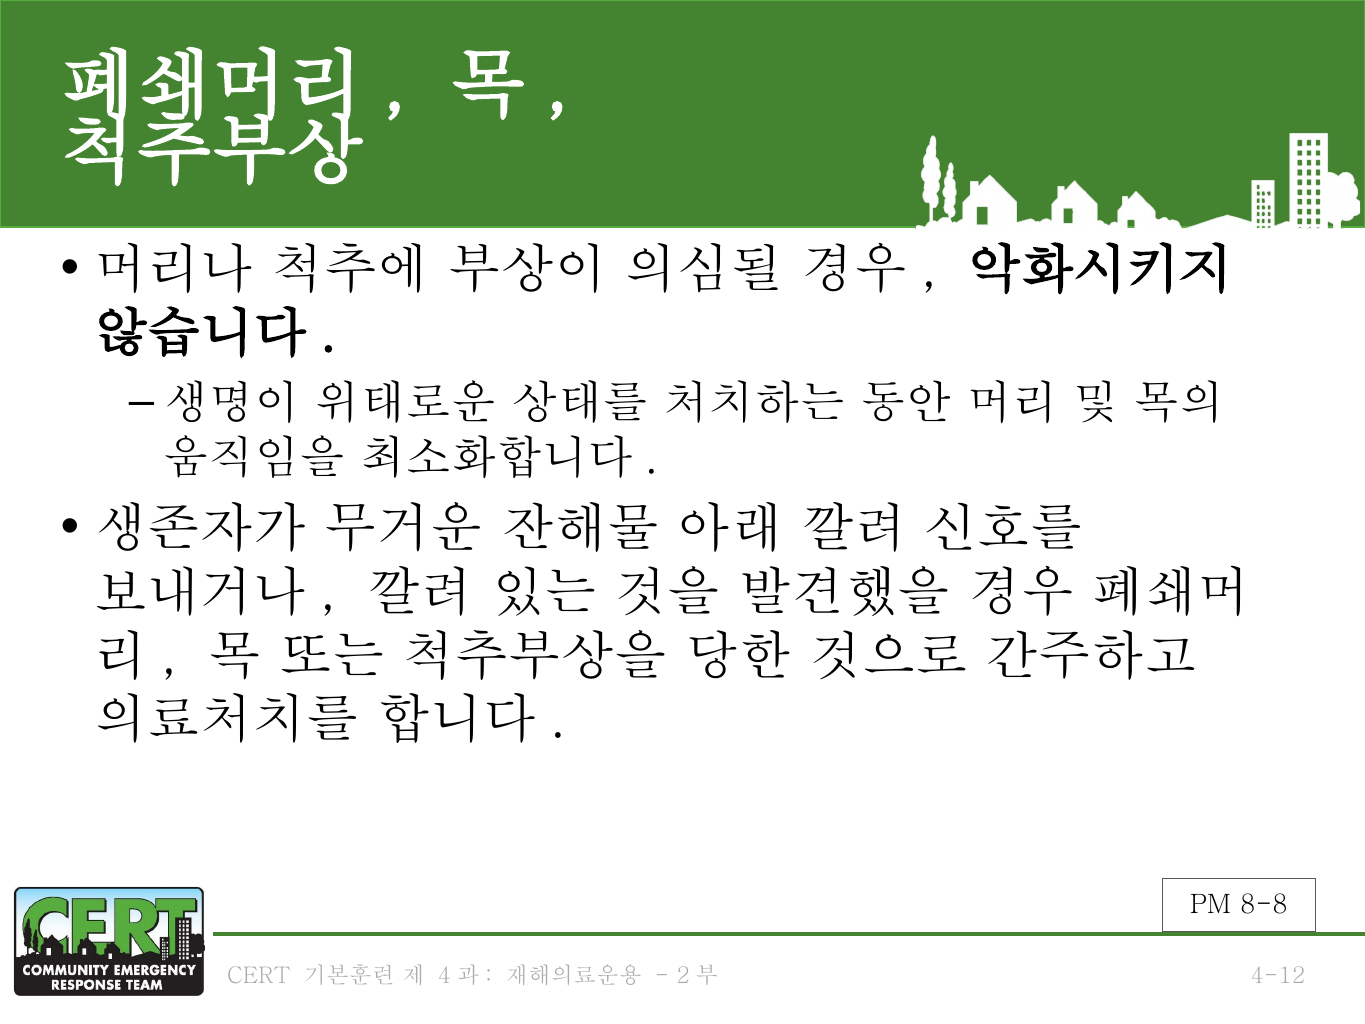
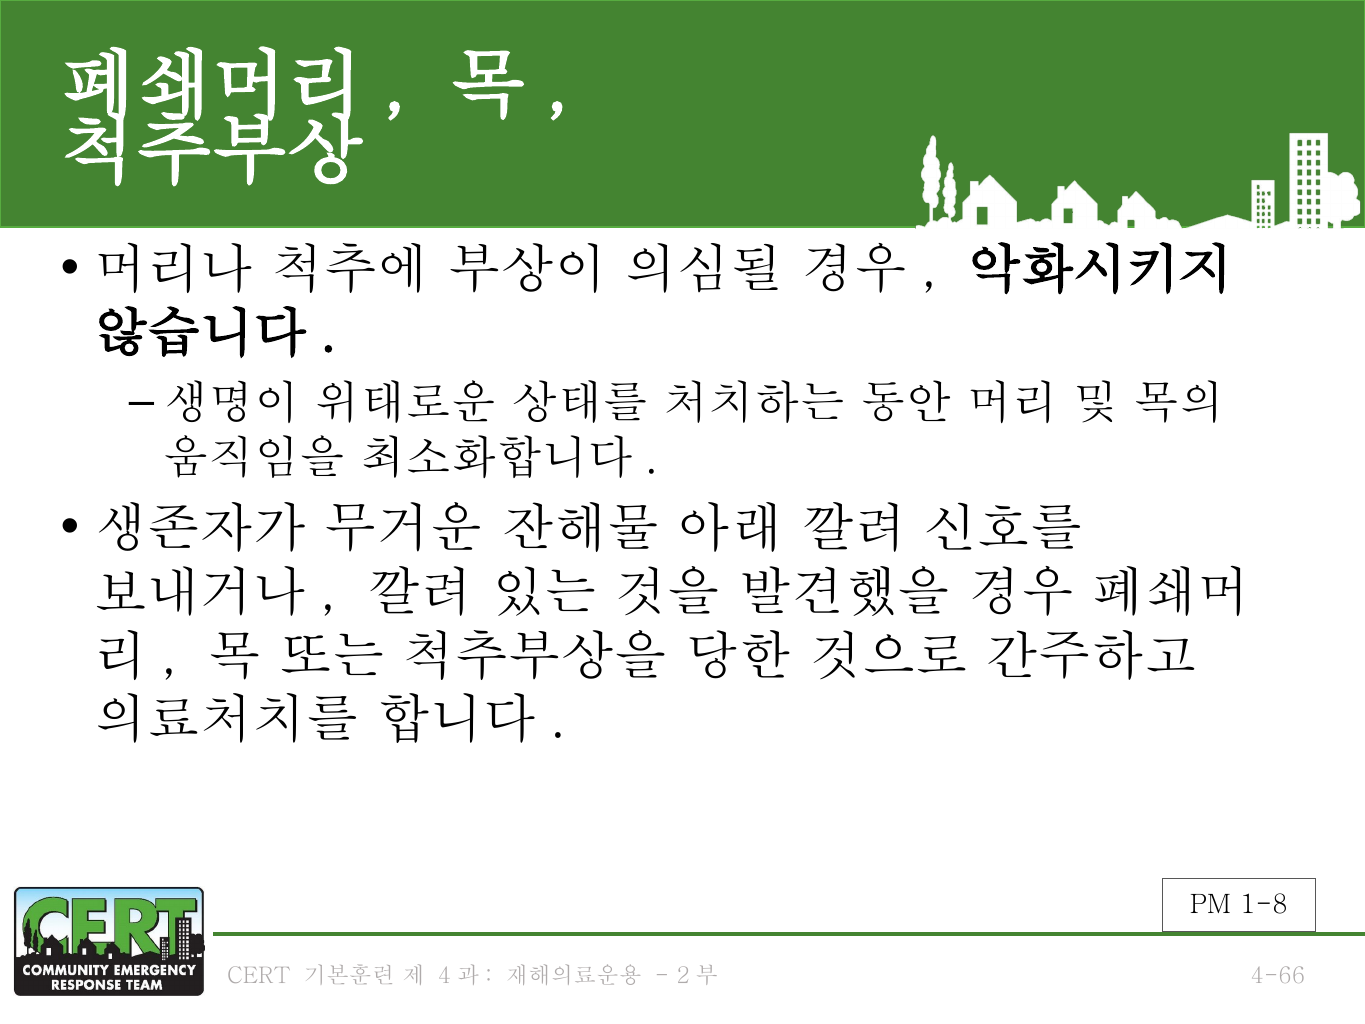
8-8: 8-8 -> 1-8 (1264, 904)
4-12: 4-12 -> 4-66 (1278, 976)
